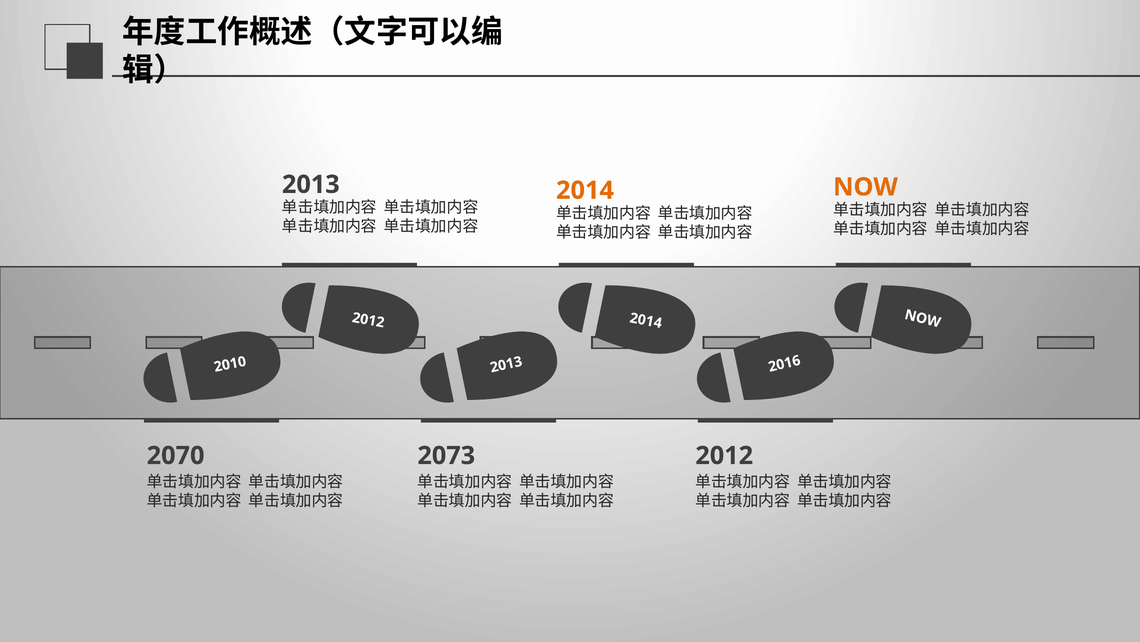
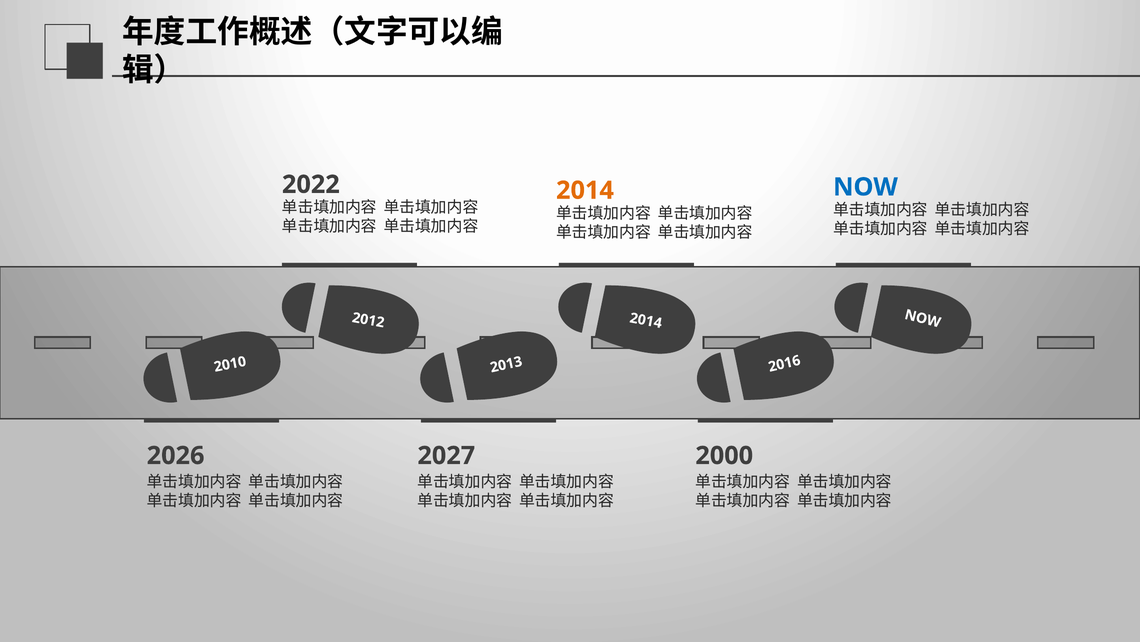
2013: 2013 -> 2022 (311, 184)
NOW colour: orange -> blue (865, 187)
2070: 2070 -> 2026 (176, 455)
2073: 2073 -> 2027 (446, 455)
2012: 2012 -> 2000 (724, 455)
